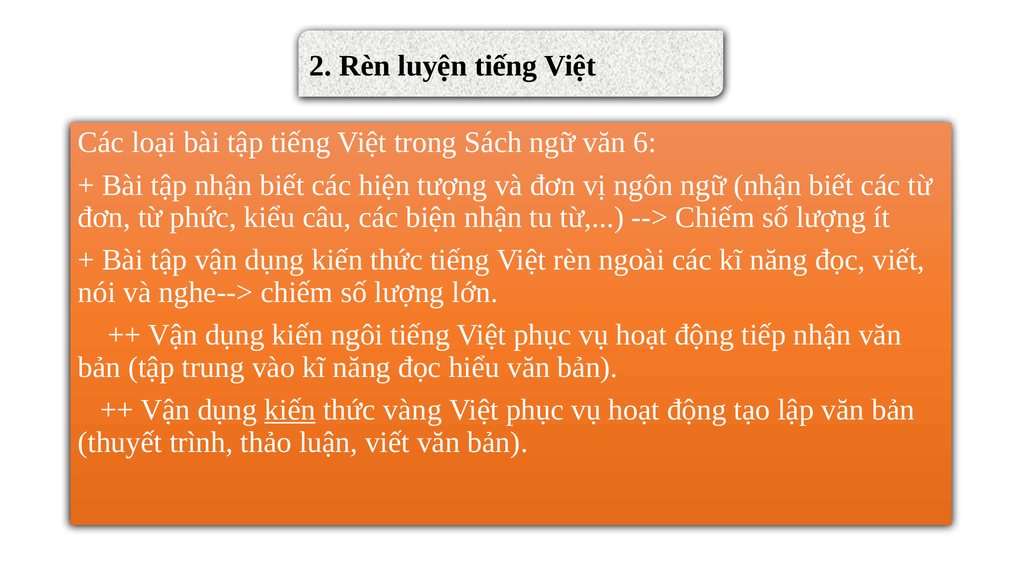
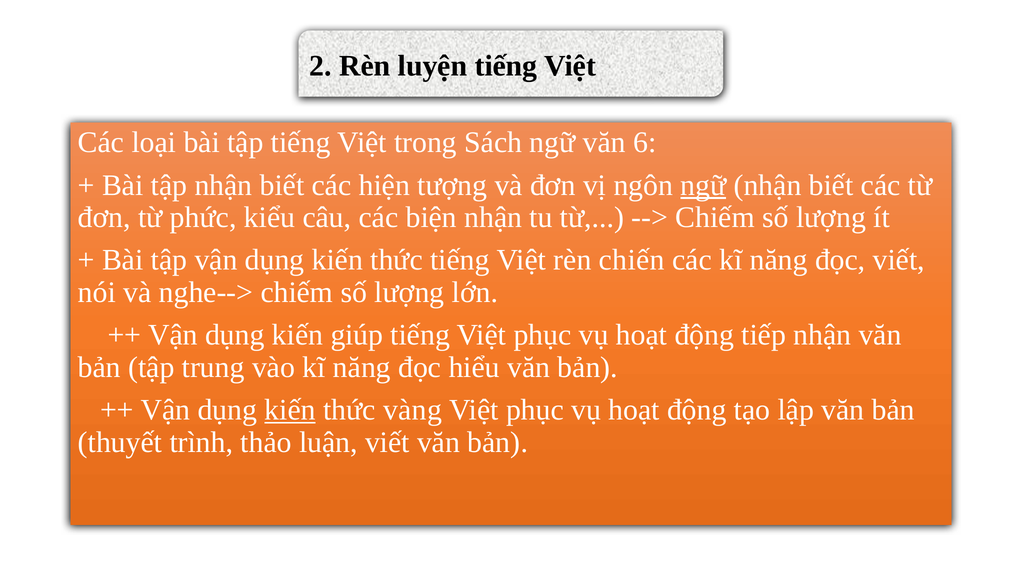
ngữ underline: none -> present (703, 185)
ngoài: ngoài -> chiến (632, 260)
ngôi: ngôi -> giúp (357, 335)
